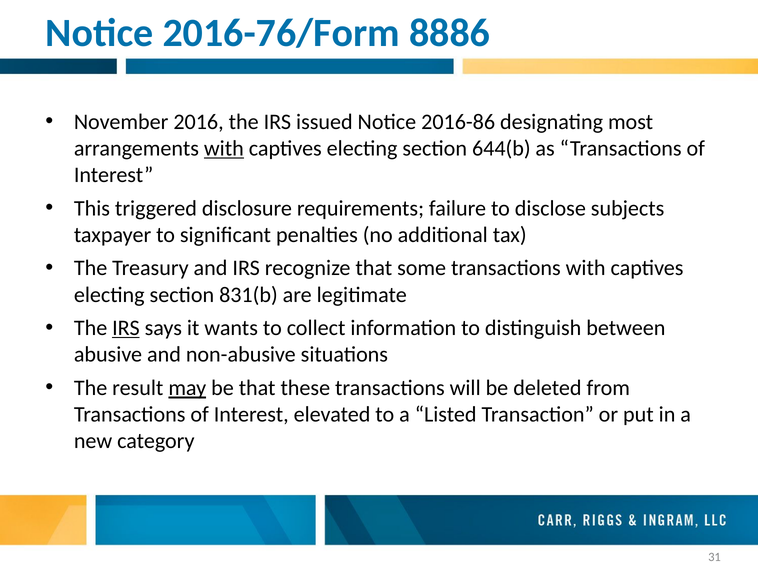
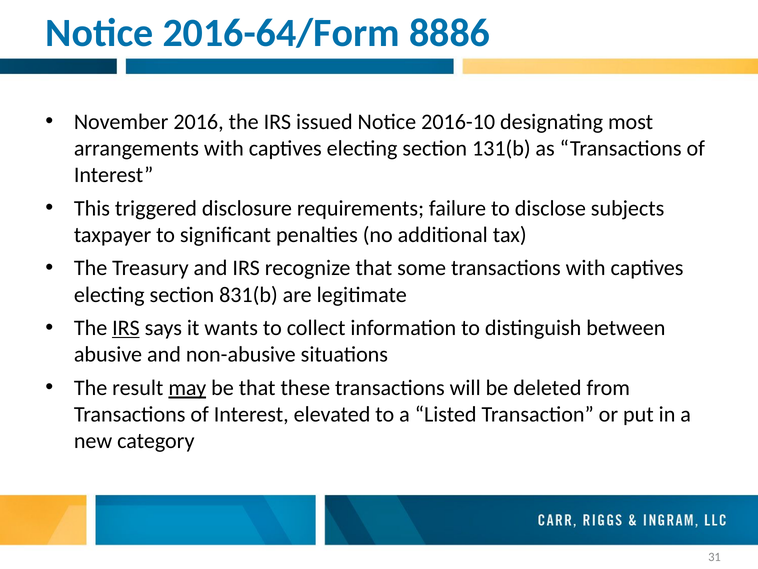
2016-76/Form: 2016-76/Form -> 2016-64/Form (281, 33)
2016-86: 2016-86 -> 2016-10 (458, 122)
with underline: present -> none (224, 148)
644(b: 644(b -> 131(b (501, 148)
